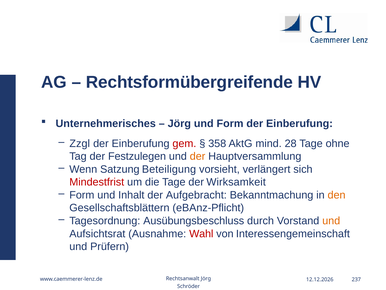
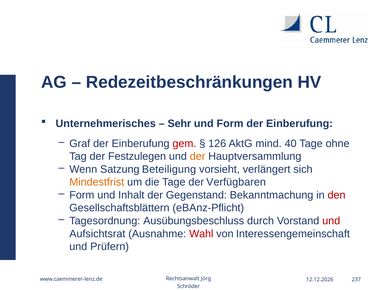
Rechtsformübergreifende: Rechtsformübergreifende -> Redezeitbeschränkungen (189, 82)
Jörg: Jörg -> Sehr (179, 123)
Zzgl: Zzgl -> Graf (80, 143)
358: 358 -> 126 (217, 143)
28: 28 -> 40 (291, 143)
Mindestfrist colour: red -> orange (97, 182)
Wirksamkeit: Wirksamkeit -> Verfügbaren (236, 182)
Aufgebracht: Aufgebracht -> Gegenstand (196, 195)
den colour: orange -> red (337, 195)
und colour: orange -> red (331, 220)
